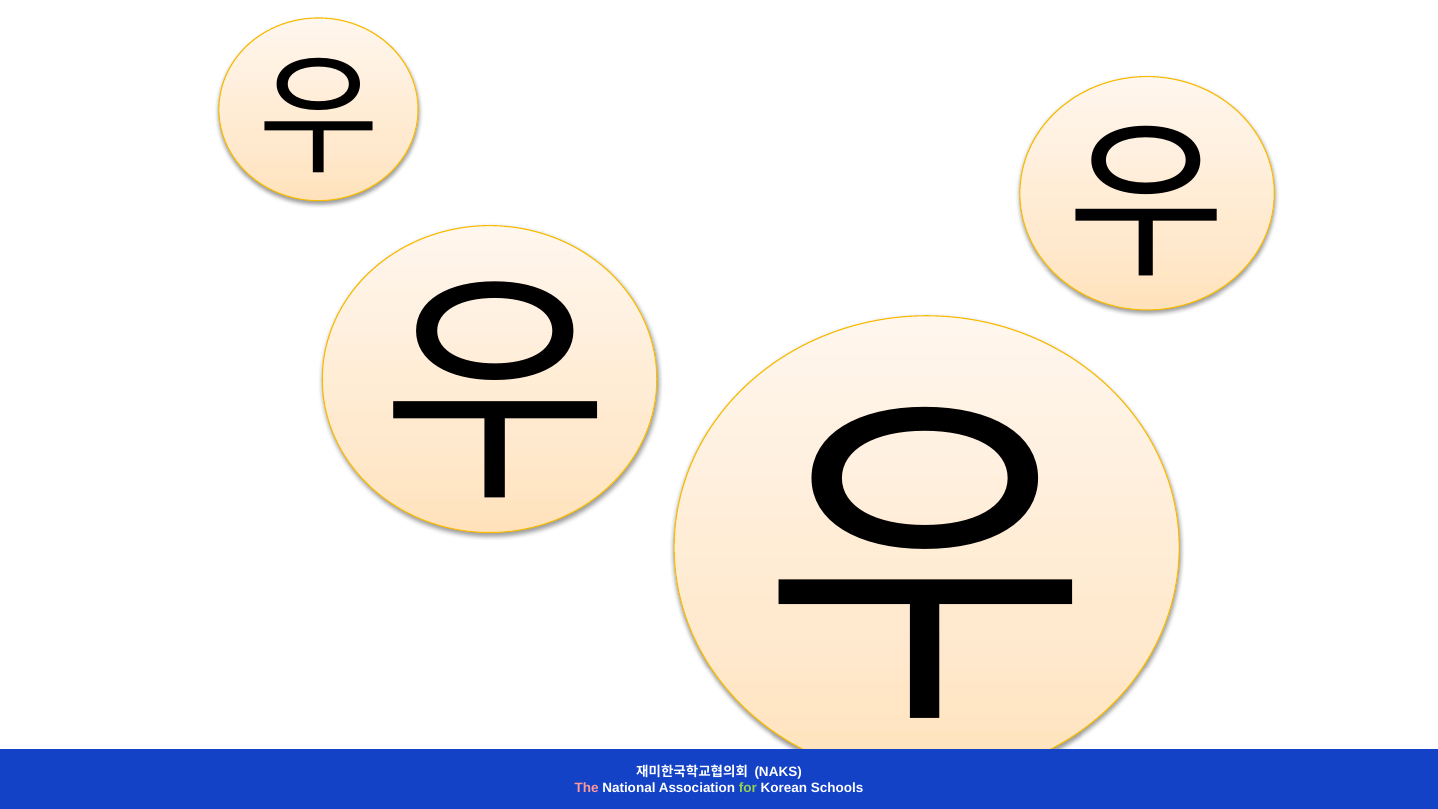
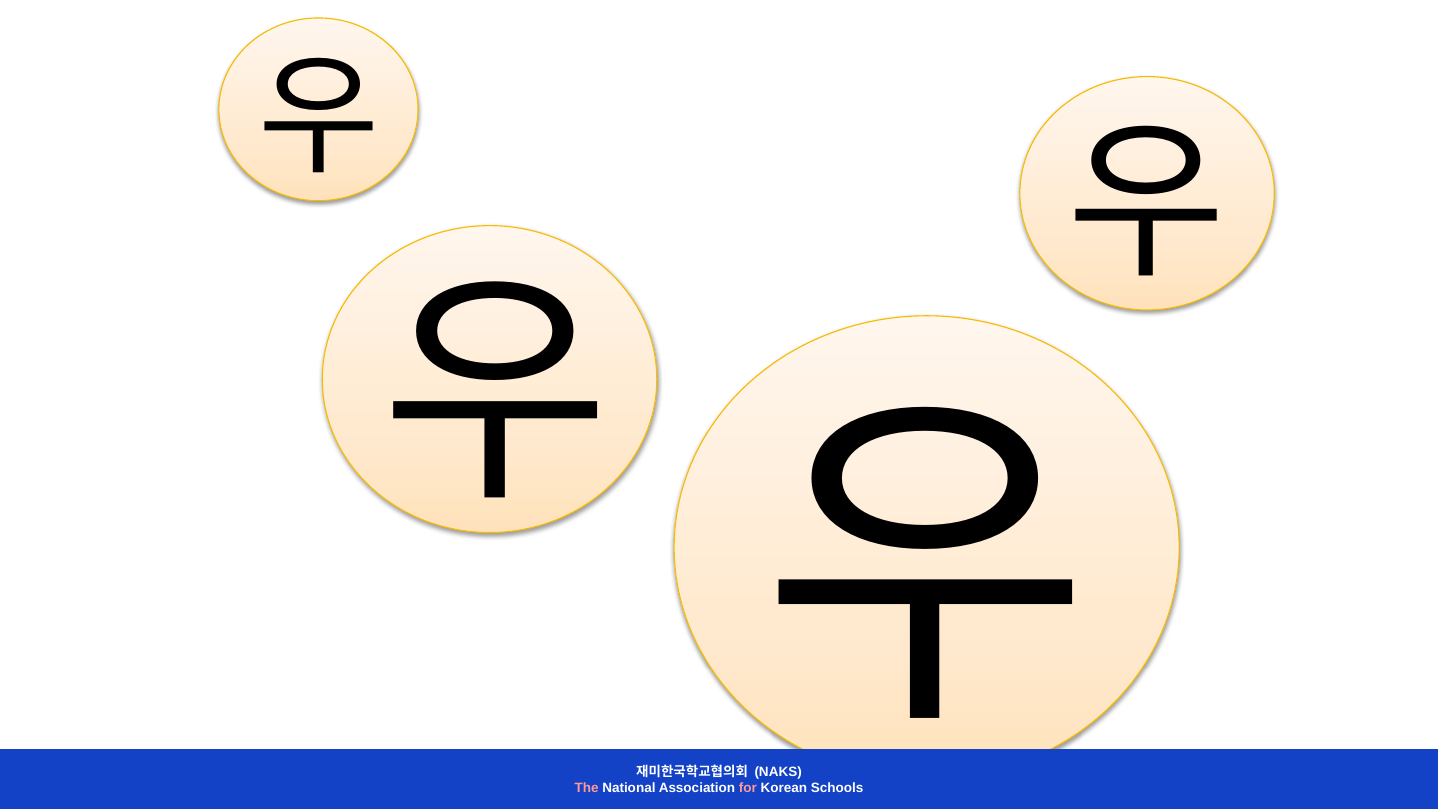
for colour: light green -> pink (748, 788)
